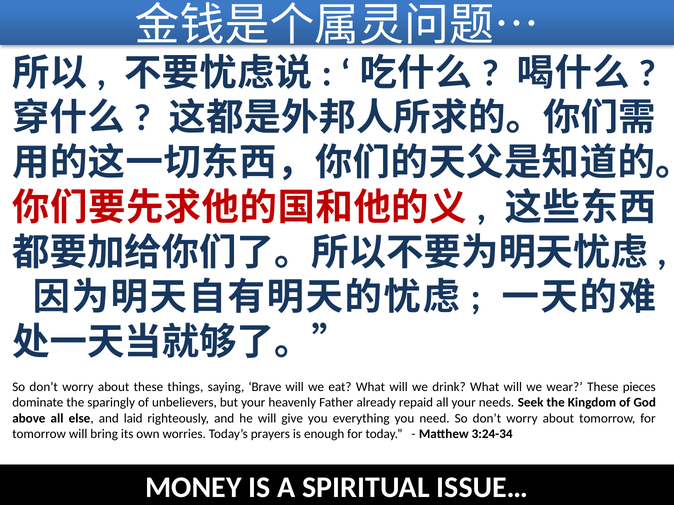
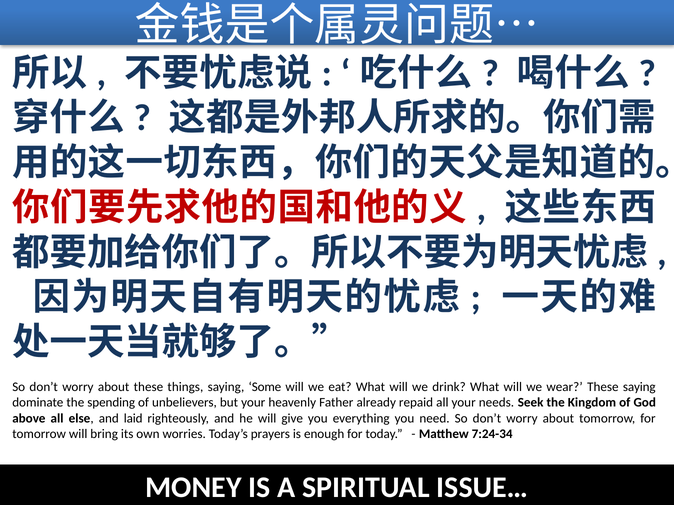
Brave: Brave -> Some (265, 387)
These pieces: pieces -> saying (639, 387)
sparingly: sparingly -> spending (111, 403)
3:24-34: 3:24-34 -> 7:24-34 (492, 434)
